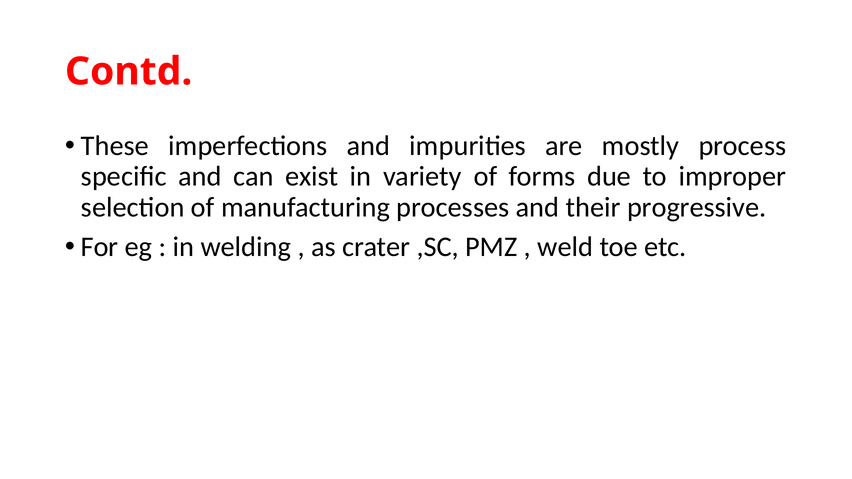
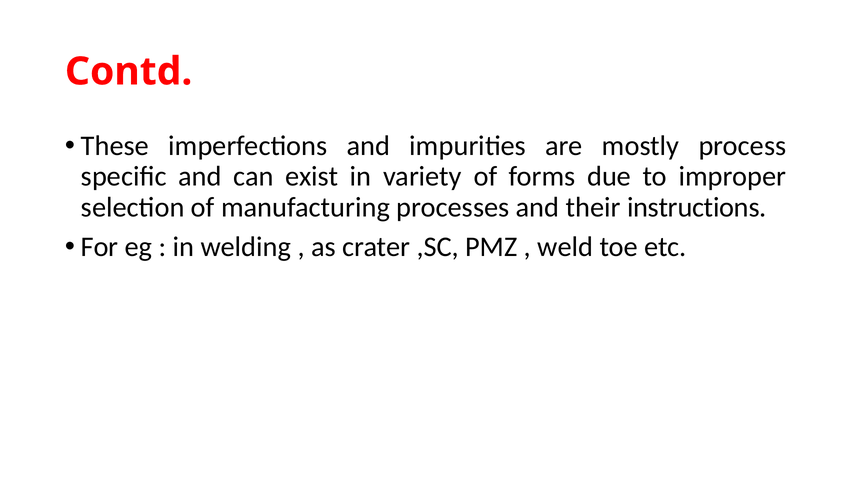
progressive: progressive -> instructions (697, 207)
